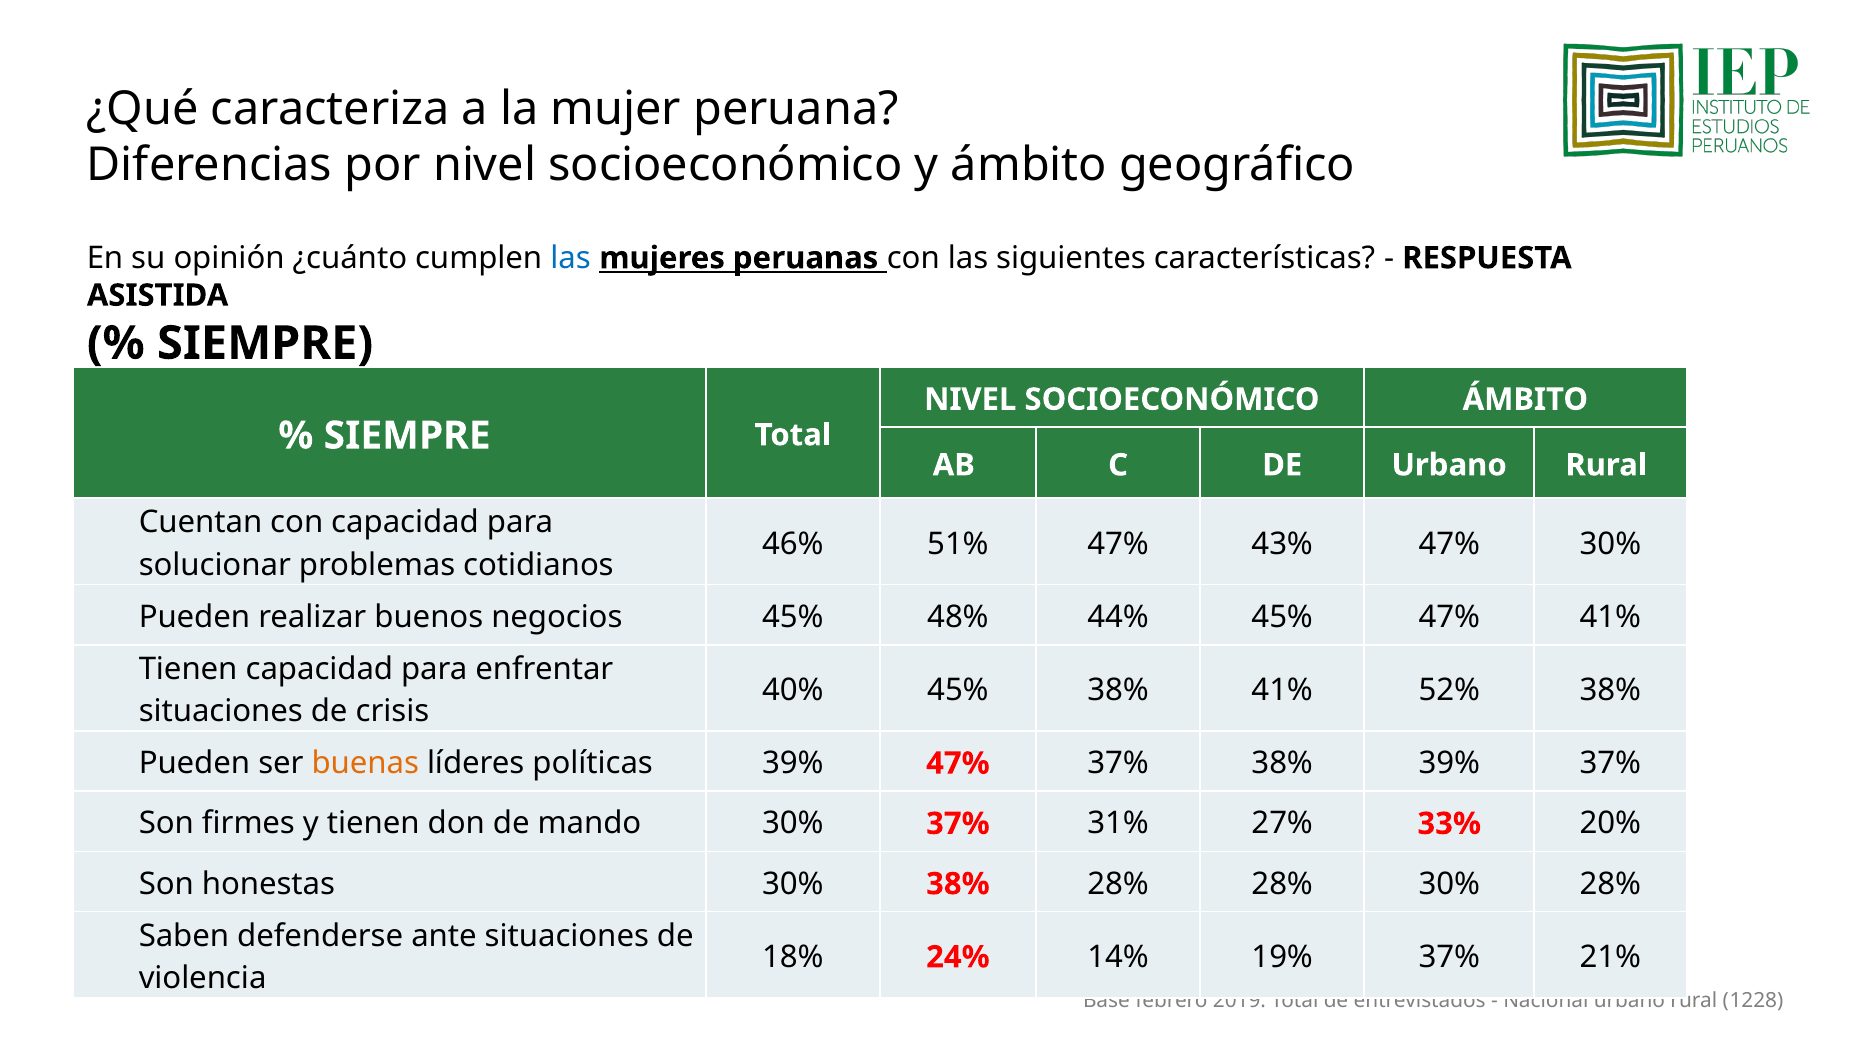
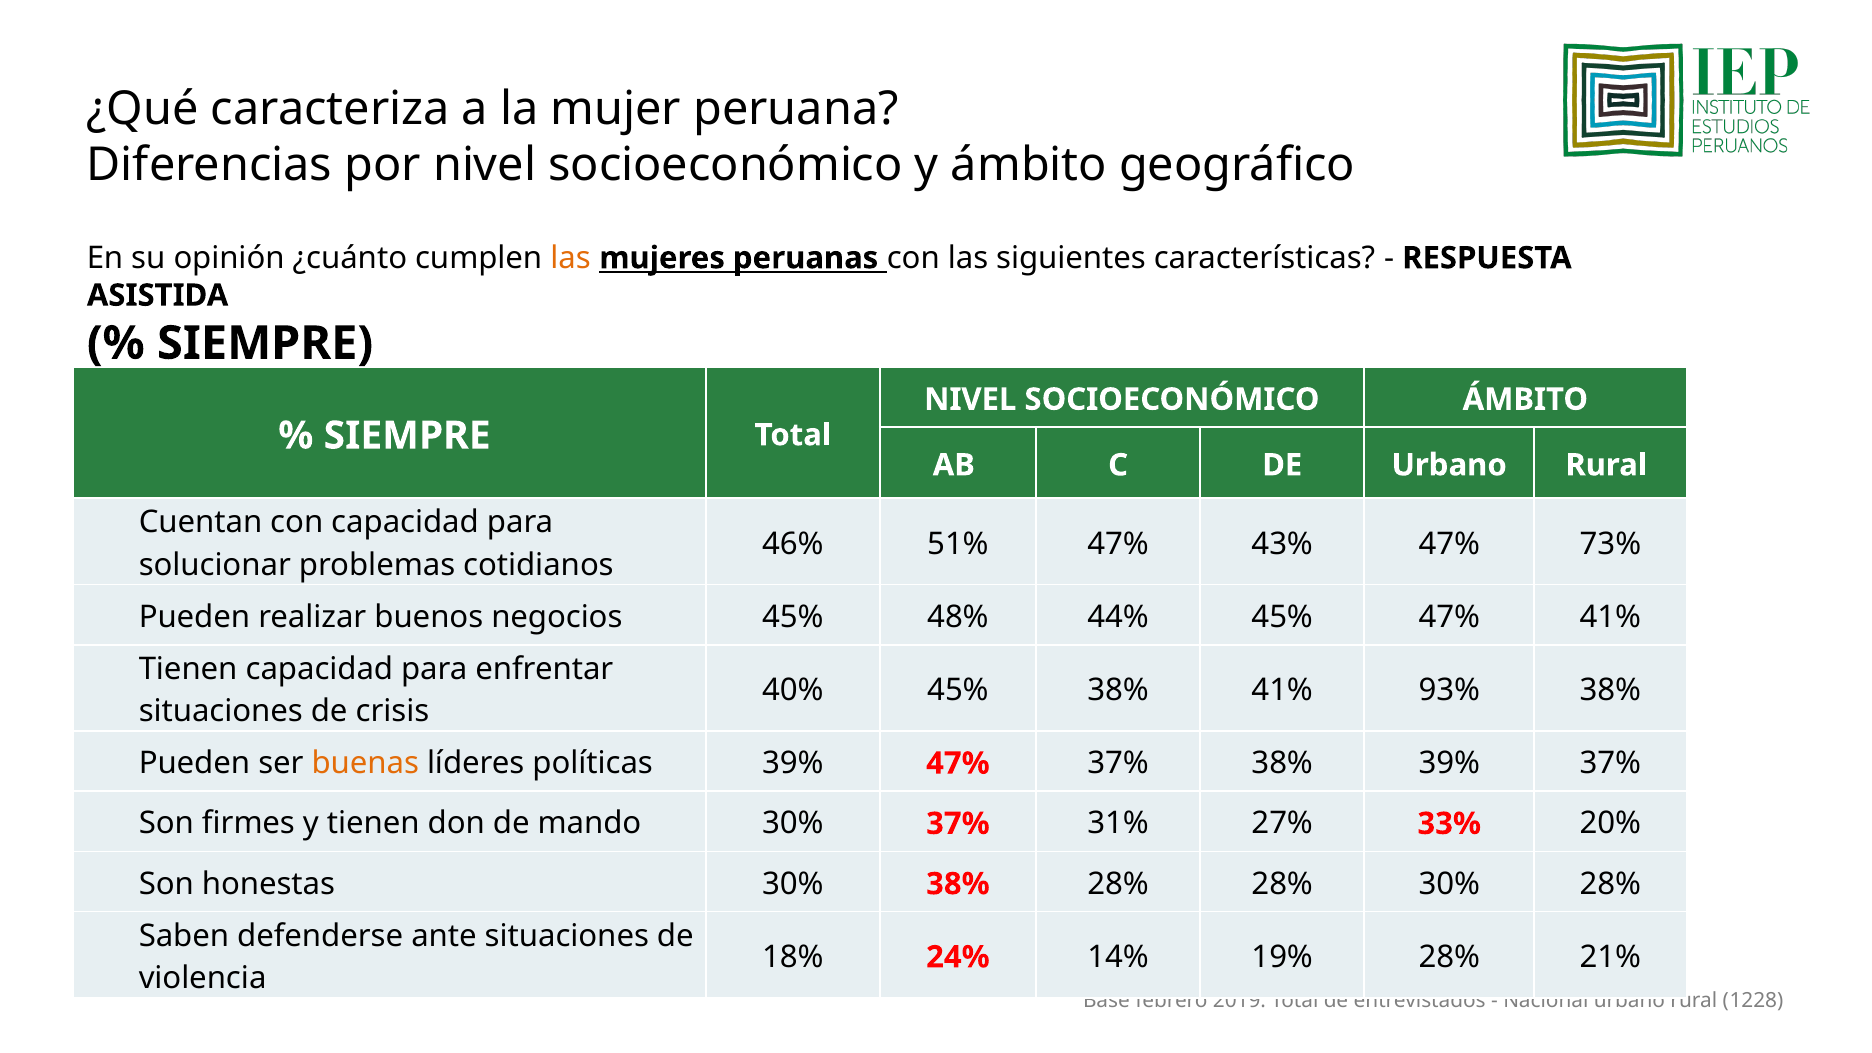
las colour: blue -> orange (571, 258)
47% 30%: 30% -> 73% (1610, 544)
52%: 52% -> 93% (1449, 690)
19% 37%: 37% -> 28% (1449, 957)
